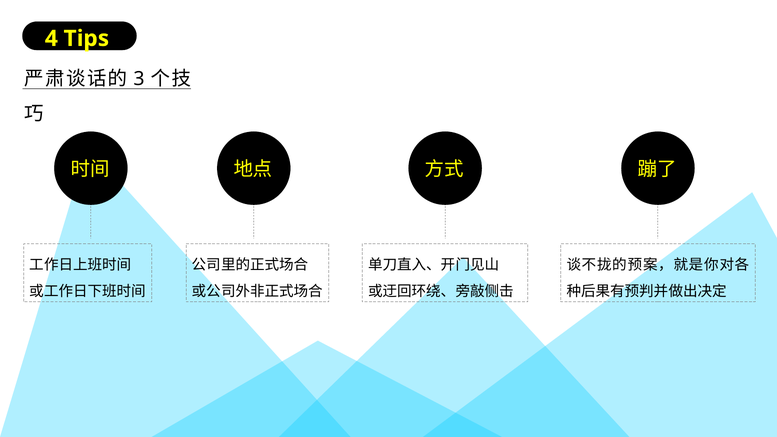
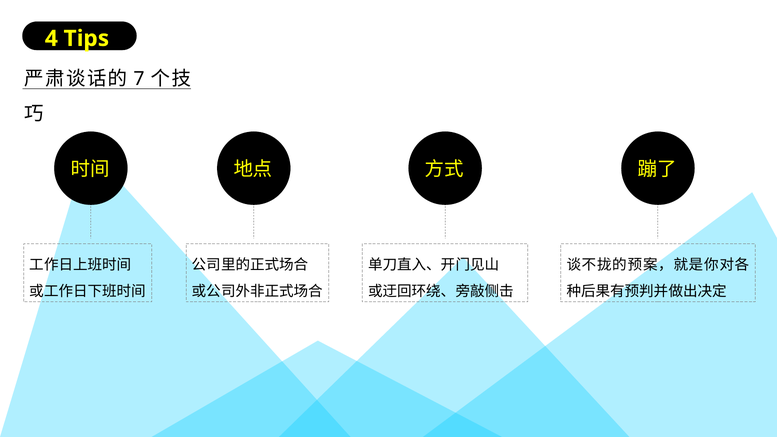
3: 3 -> 7 (139, 79)
